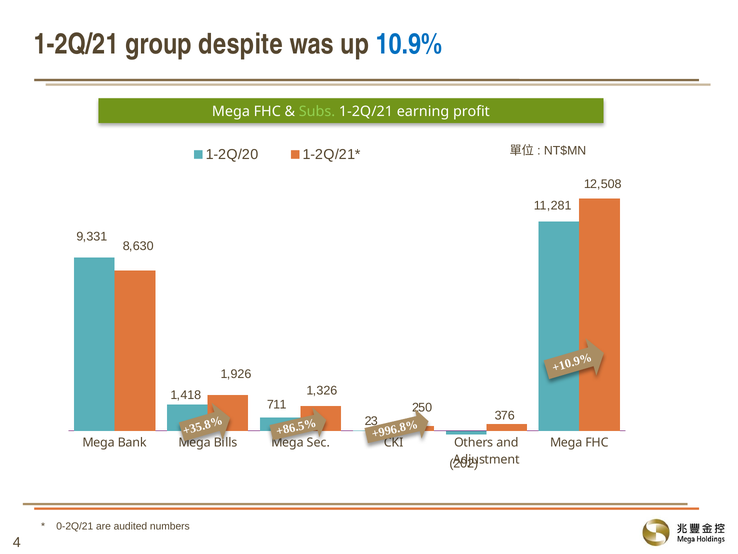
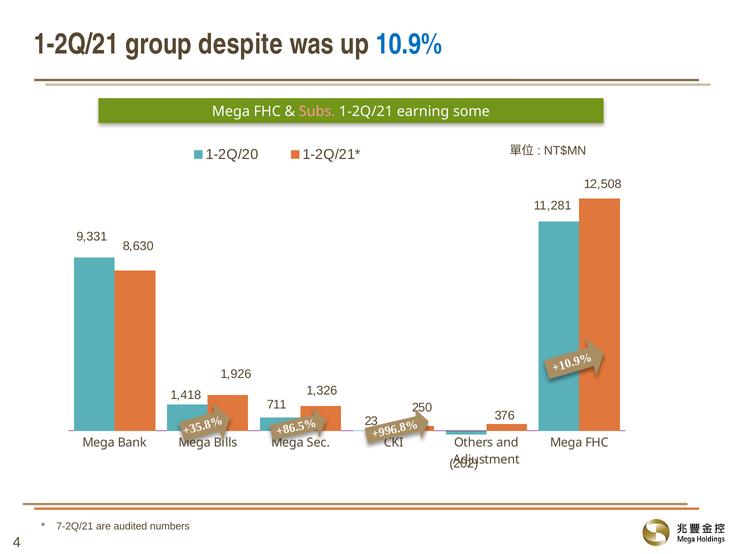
Subs colour: light green -> pink (317, 112)
profit: profit -> some (471, 112)
0-2Q/21: 0-2Q/21 -> 7-2Q/21 (75, 526)
